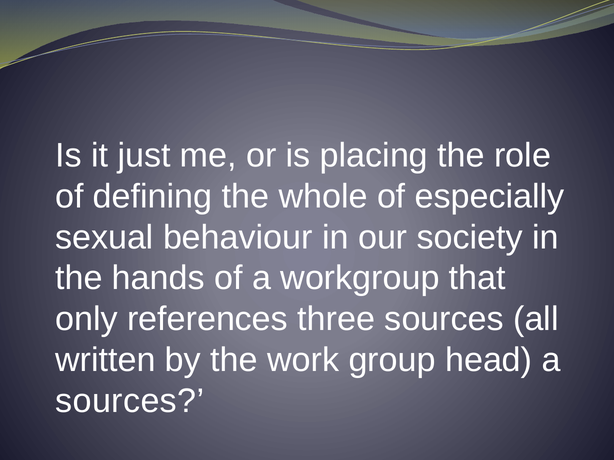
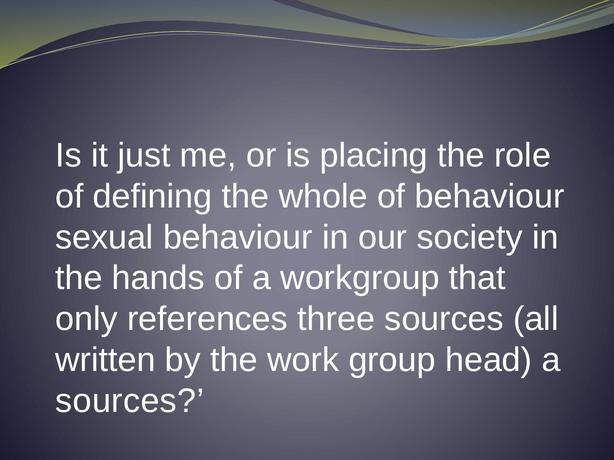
of especially: especially -> behaviour (490, 197)
